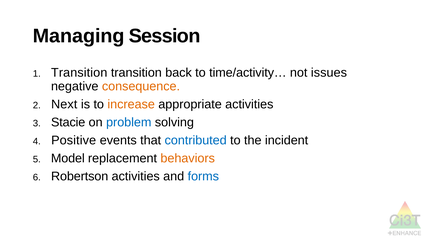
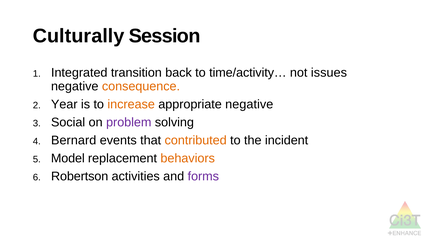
Managing: Managing -> Culturally (79, 36)
Transition: Transition -> Integrated (79, 73)
Next: Next -> Year (64, 105)
appropriate activities: activities -> negative (249, 105)
Stacie: Stacie -> Social (68, 123)
problem colour: blue -> purple (129, 123)
Positive: Positive -> Bernard (74, 141)
contributed colour: blue -> orange (196, 141)
forms colour: blue -> purple (203, 177)
